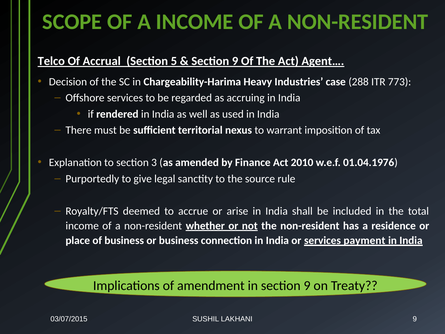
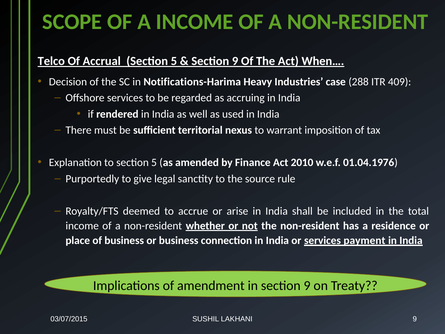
Agent…: Agent… -> When… (323, 61)
Chargeability-Harima: Chargeability-Harima -> Notifications-Harima (192, 82)
773: 773 -> 409 (400, 82)
to section 3: 3 -> 5 (154, 162)
